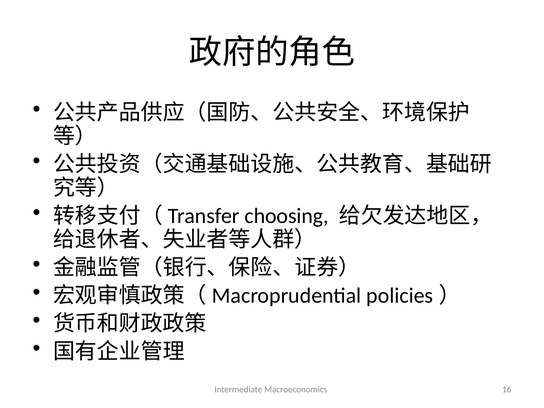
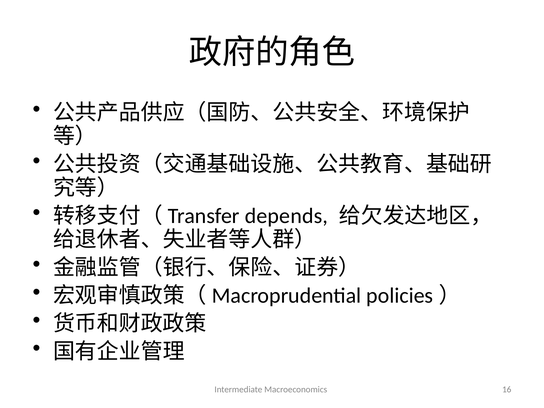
choosing: choosing -> depends (286, 216)
